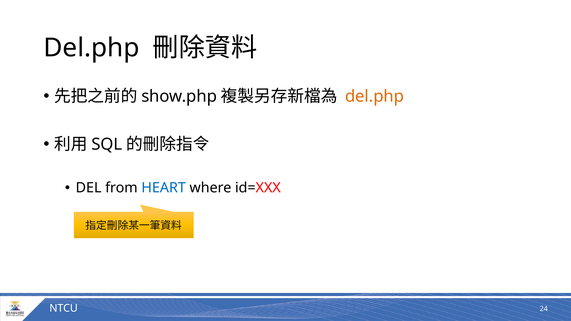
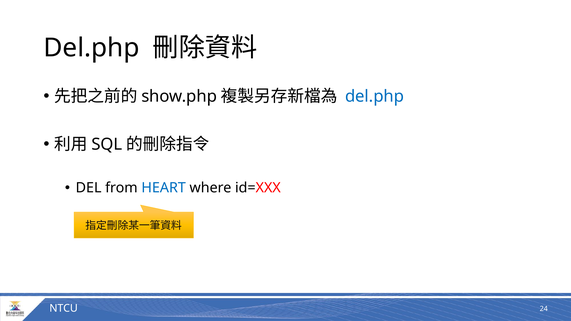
del.php colour: orange -> blue (375, 97)
